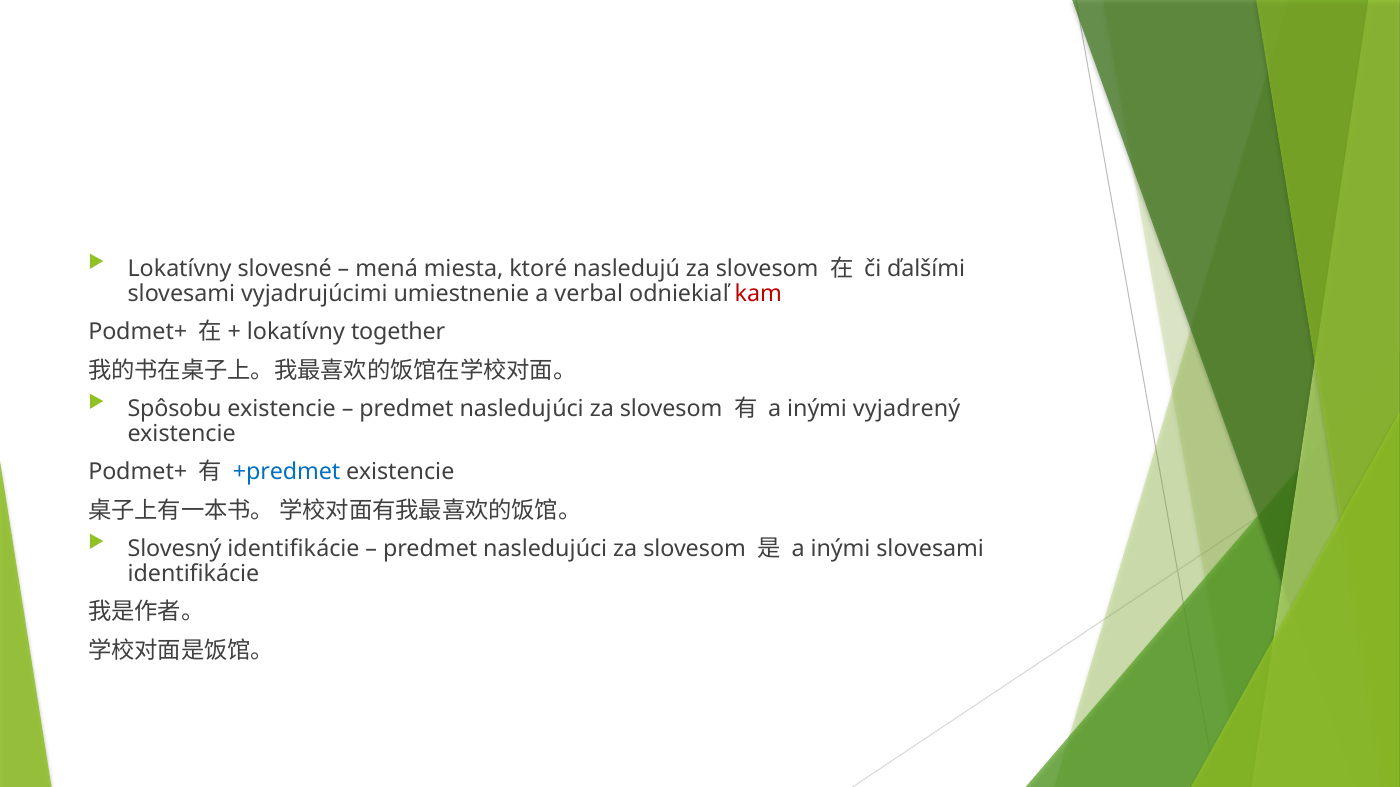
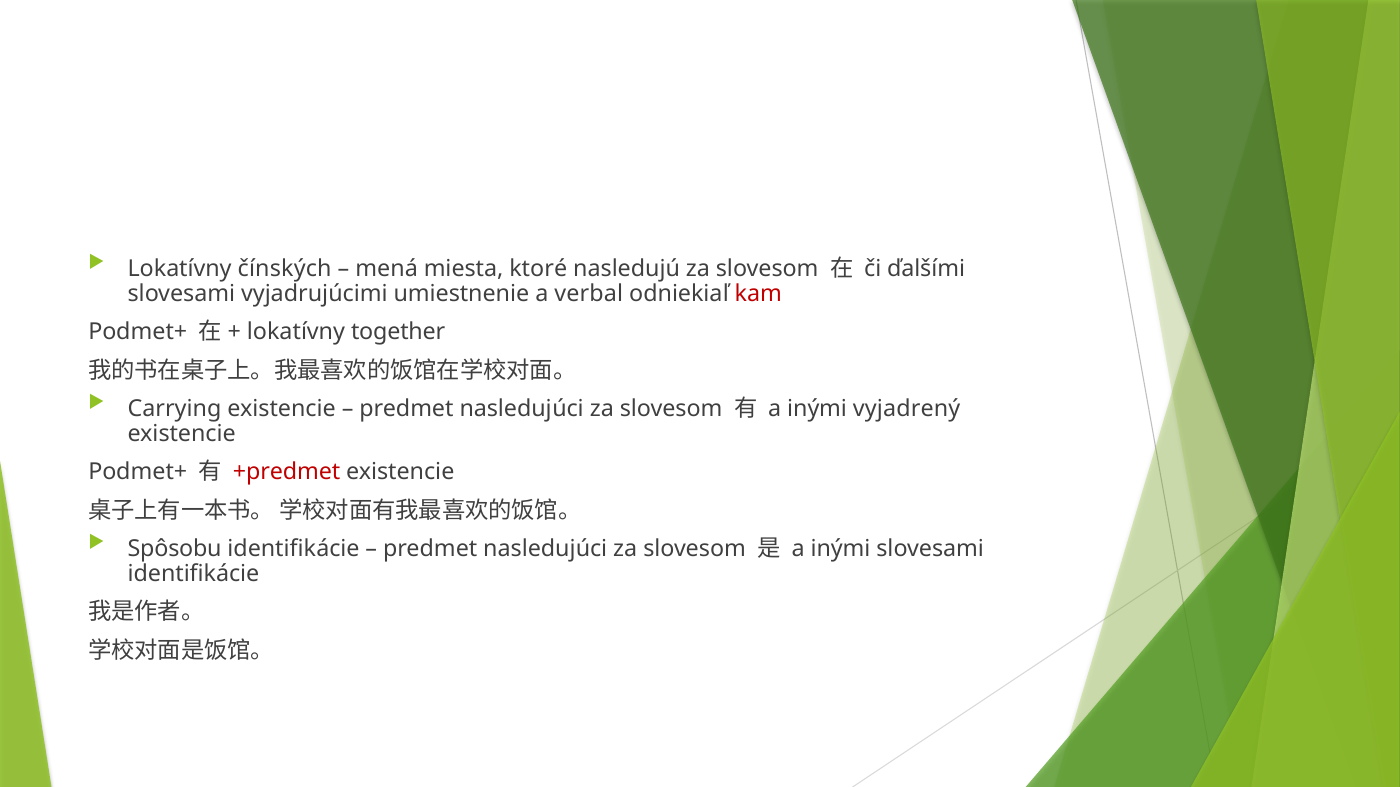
slovesné: slovesné -> čínských (285, 269)
Spôsobu: Spôsobu -> Carrying (175, 409)
+predmet colour: blue -> red (287, 472)
Slovesný: Slovesný -> Spôsobu (175, 549)
